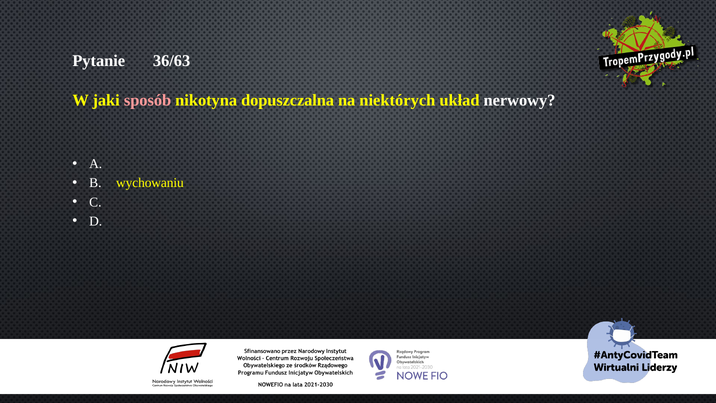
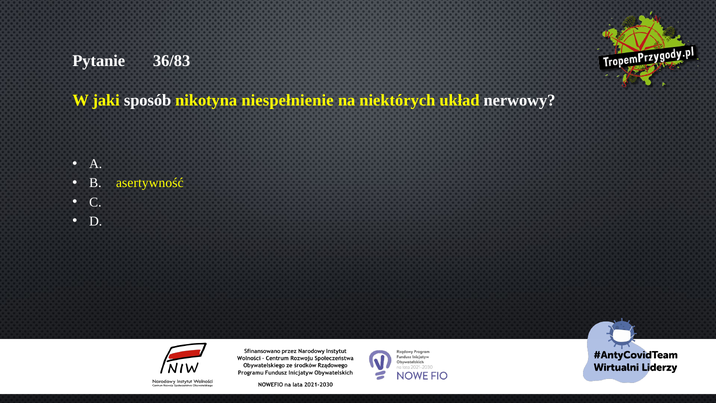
36/63: 36/63 -> 36/83 (172, 61)
sposób colour: pink -> white (148, 100)
dopuszczalna: dopuszczalna -> niespełnienie (287, 100)
wychowaniu: wychowaniu -> asertywność (150, 183)
